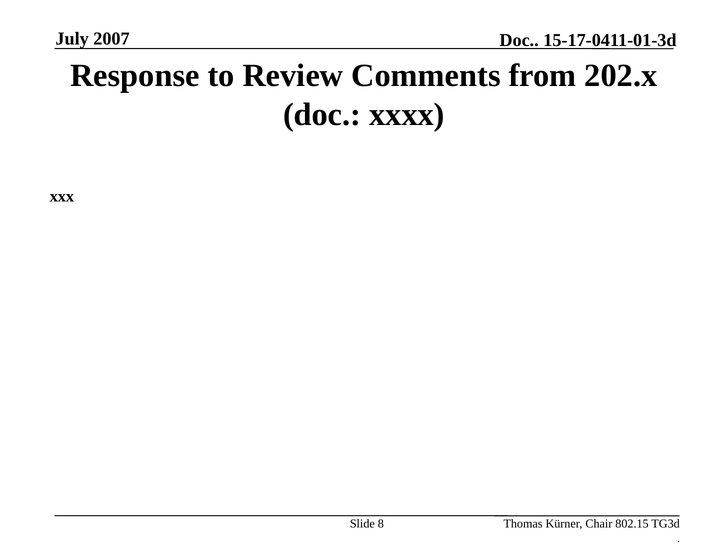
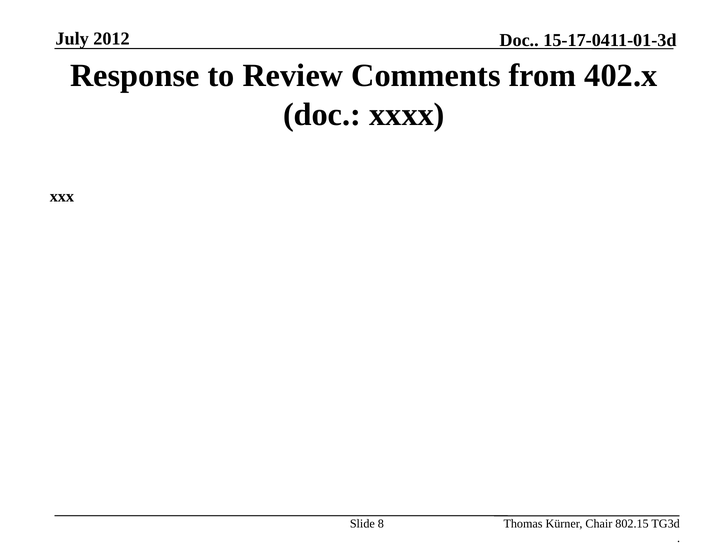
2007: 2007 -> 2012 (111, 39)
202.x: 202.x -> 402.x (621, 76)
